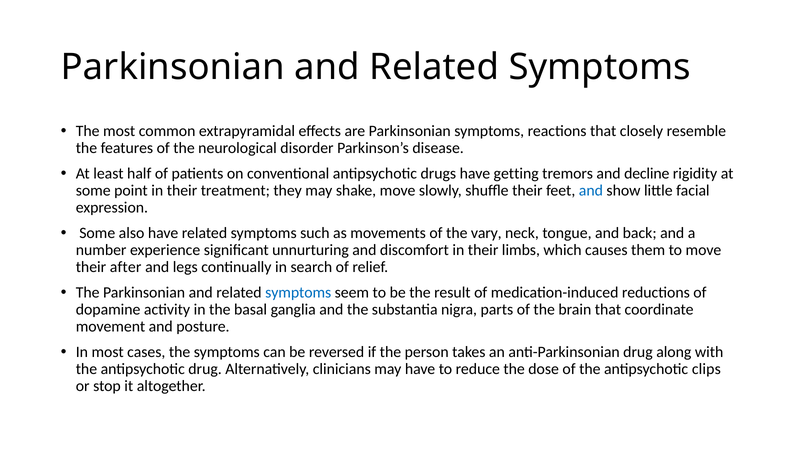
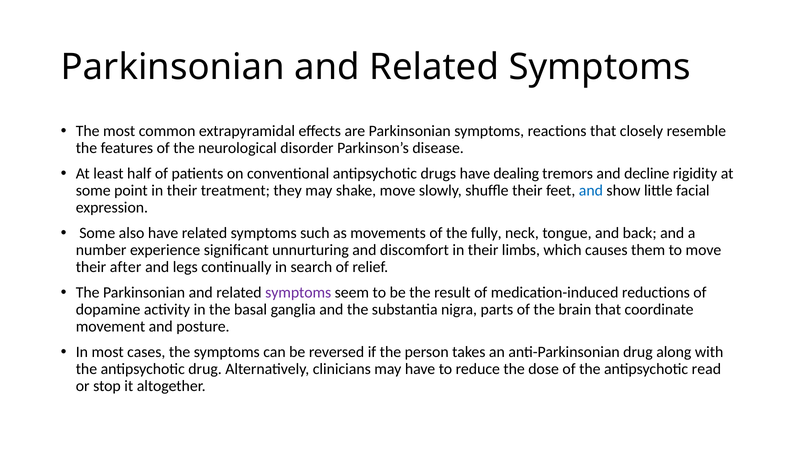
getting: getting -> dealing (516, 173)
vary: vary -> fully (486, 233)
symptoms colour: blue -> purple (298, 292)
clips: clips -> read (706, 369)
